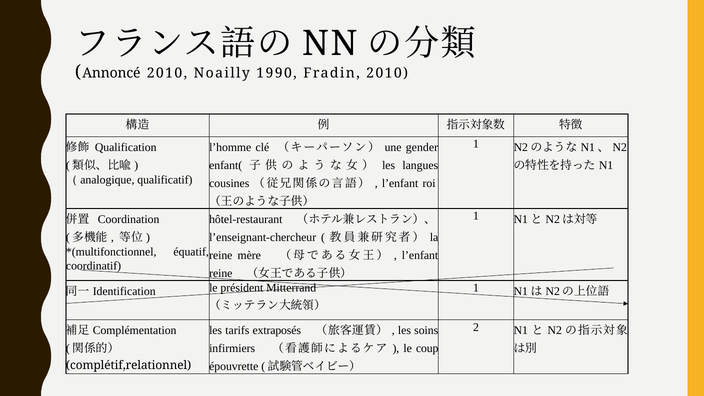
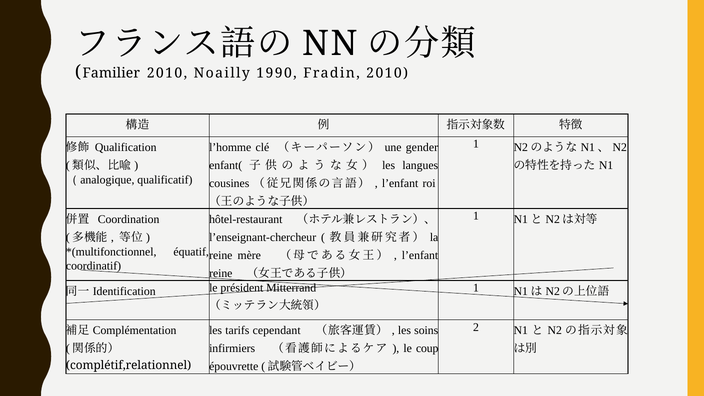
Annoncé: Annoncé -> Familier (111, 73)
extraposés: extraposés -> cependant (277, 331)
